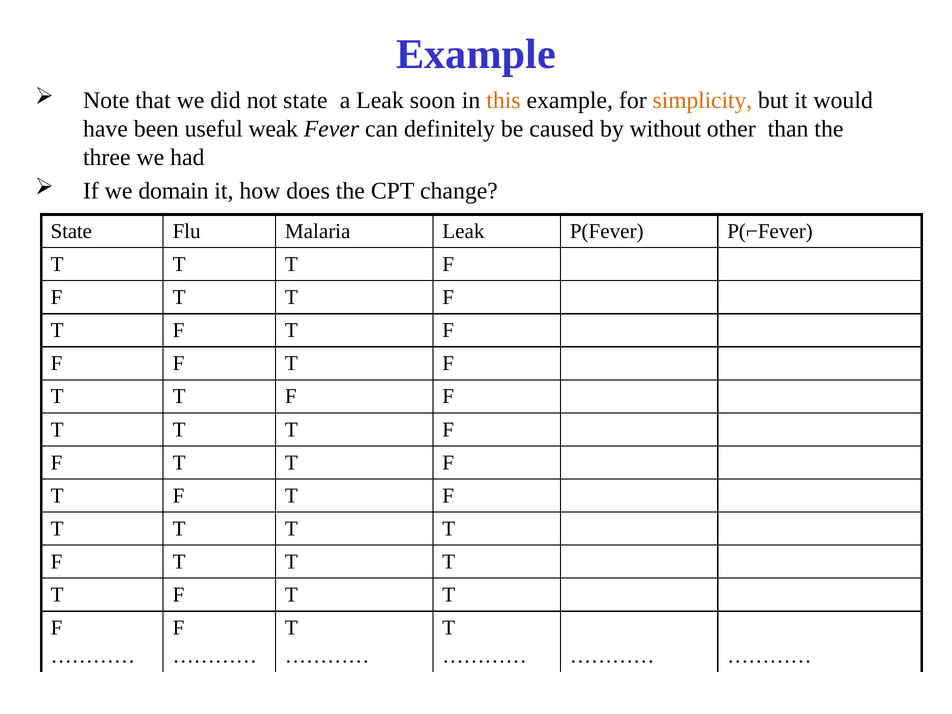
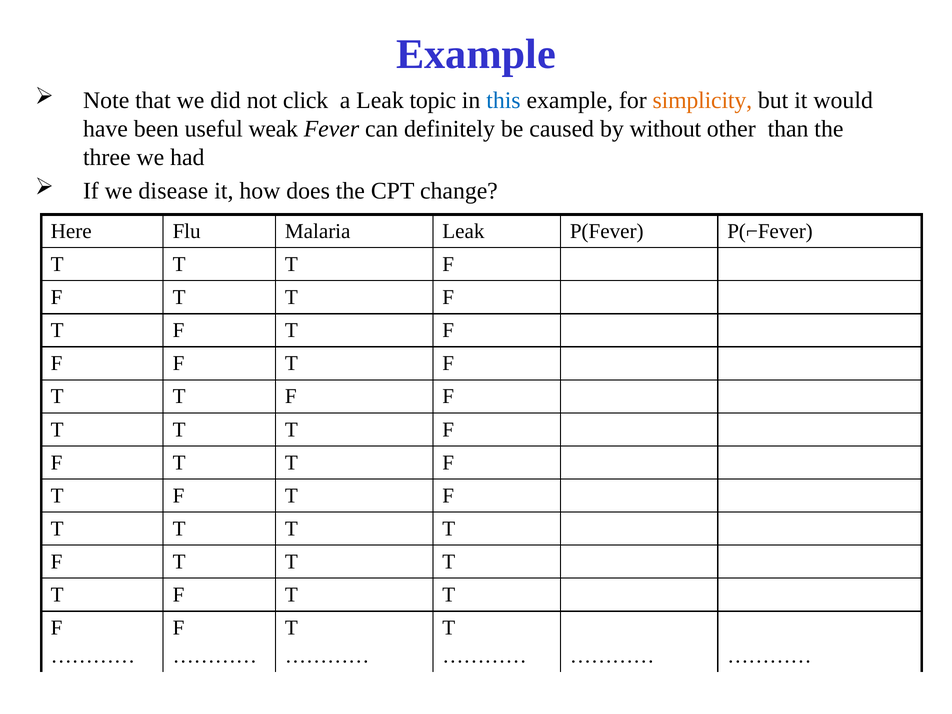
not state: state -> click (306, 100)
soon: soon -> topic (433, 100)
this colour: orange -> blue (503, 100)
domain: domain -> disease (173, 191)
State: State -> Here (71, 231)
